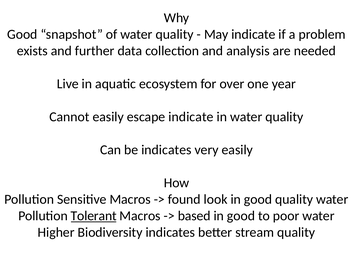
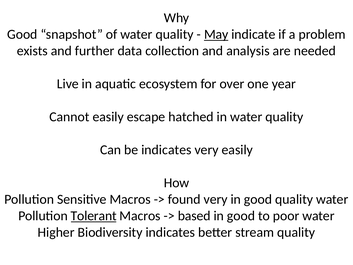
May underline: none -> present (216, 34)
escape indicate: indicate -> hatched (191, 117)
found look: look -> very (216, 199)
